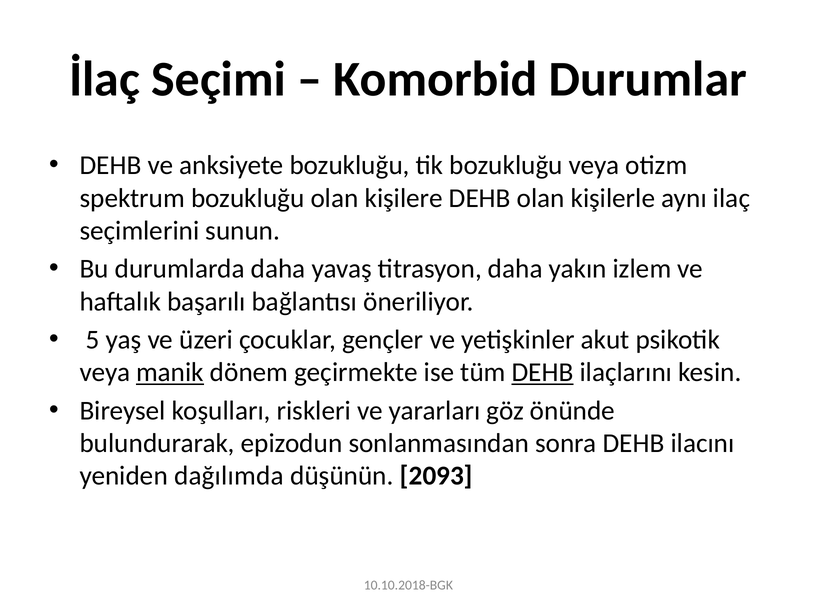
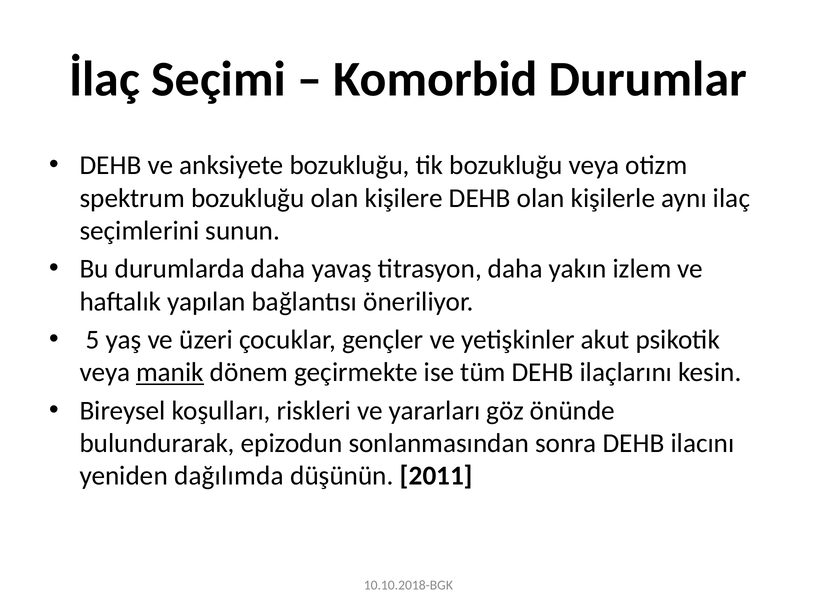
başarılı: başarılı -> yapılan (206, 301)
DEHB underline: present -> none (543, 372)
2093: 2093 -> 2011 (436, 476)
